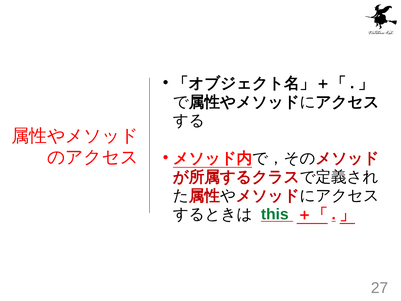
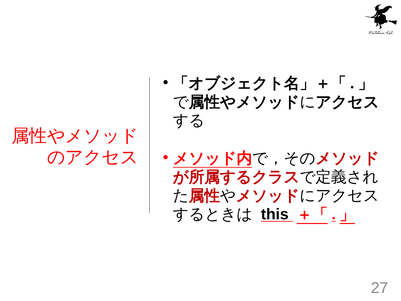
this colour: green -> black (275, 214)
